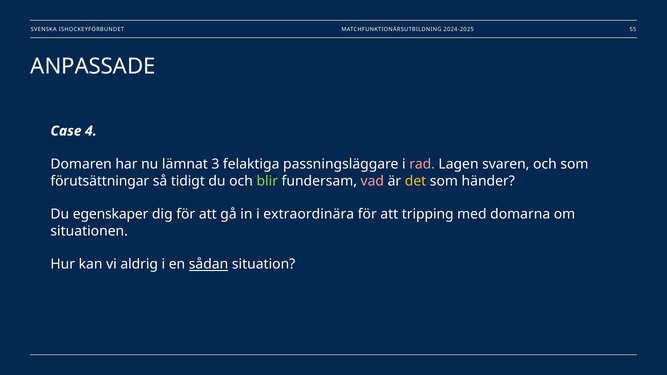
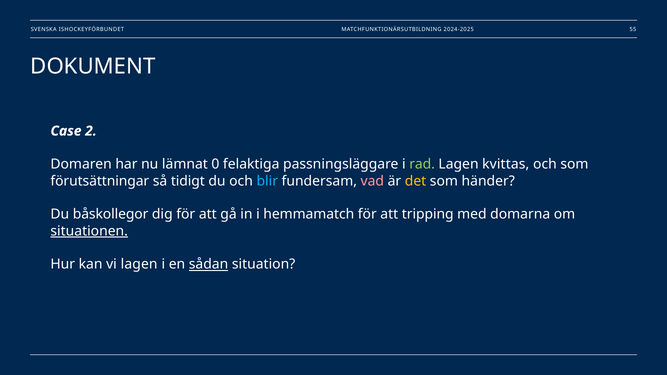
ANPASSADE: ANPASSADE -> DOKUMENT (93, 67)
4: 4 -> 2 (91, 131)
3: 3 -> 0 (215, 164)
rad colour: pink -> light green (422, 164)
svaren: svaren -> kvittas (506, 164)
blir colour: light green -> light blue (267, 181)
egenskaper: egenskaper -> båskollegor (111, 214)
extraordinära: extraordinära -> hemmamatch (309, 214)
situationen underline: none -> present (89, 231)
vi aldrig: aldrig -> lagen (139, 265)
